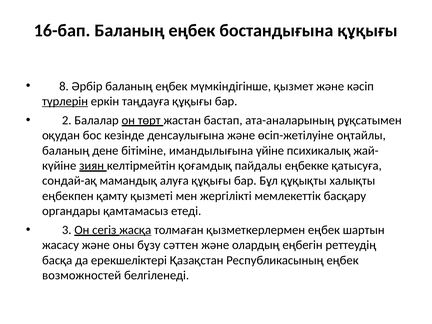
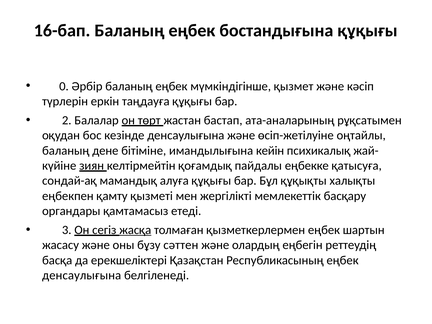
8: 8 -> 0 (64, 86)
түрлерiн underline: present -> none (65, 101)
үйіне: үйіне -> кейін (270, 151)
возможностей: возможностей -> денсаулығына (82, 275)
